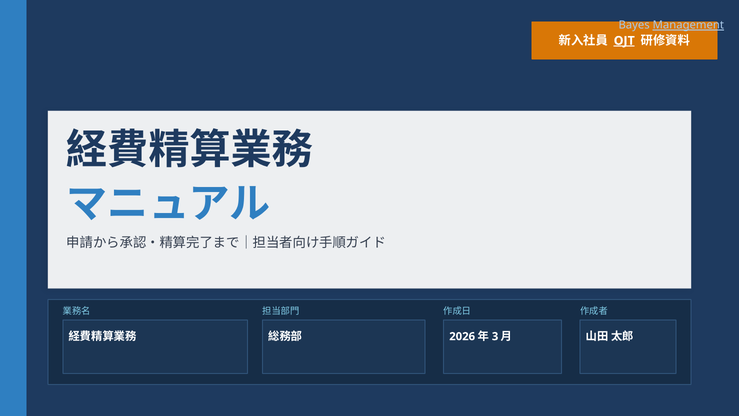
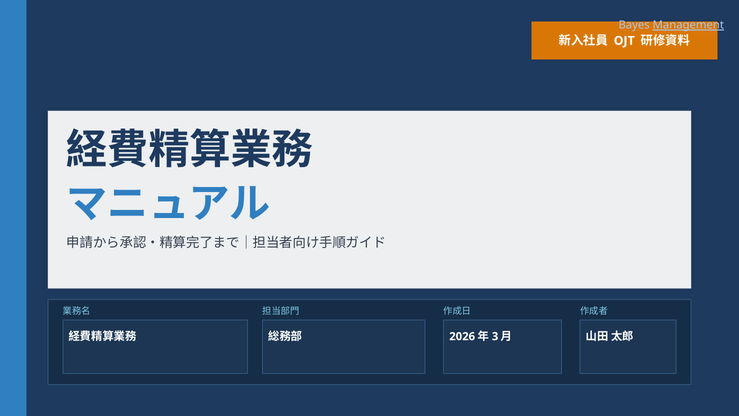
OJT underline: present -> none (624, 41)
